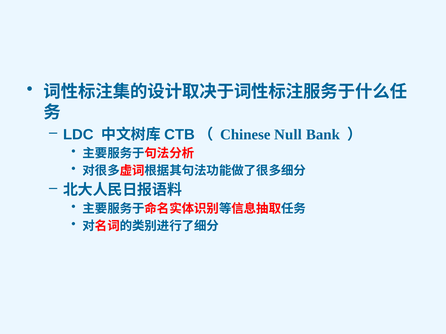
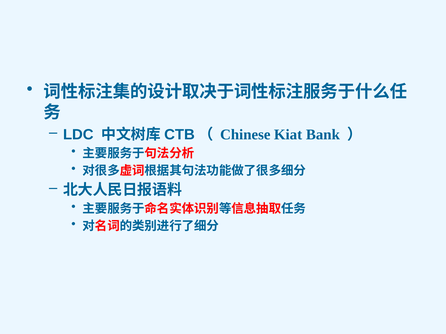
Null: Null -> Kiat (288, 135)
